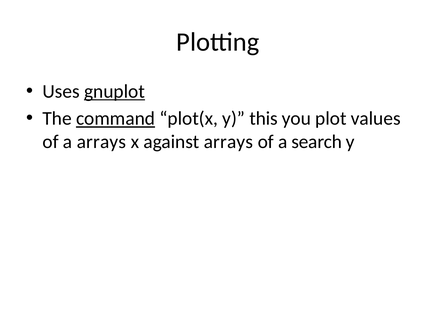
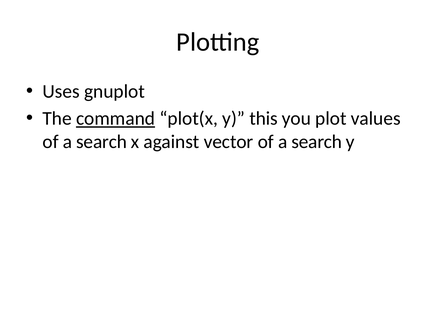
gnuplot underline: present -> none (115, 91)
arrays: arrays -> search (102, 142)
against arrays: arrays -> vector (229, 142)
